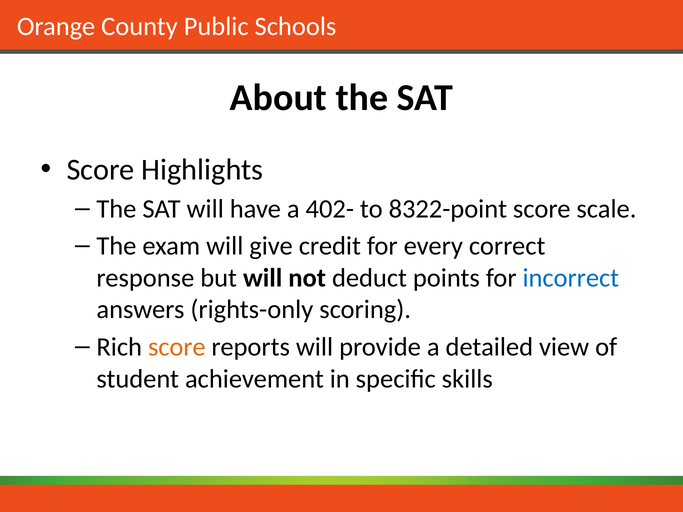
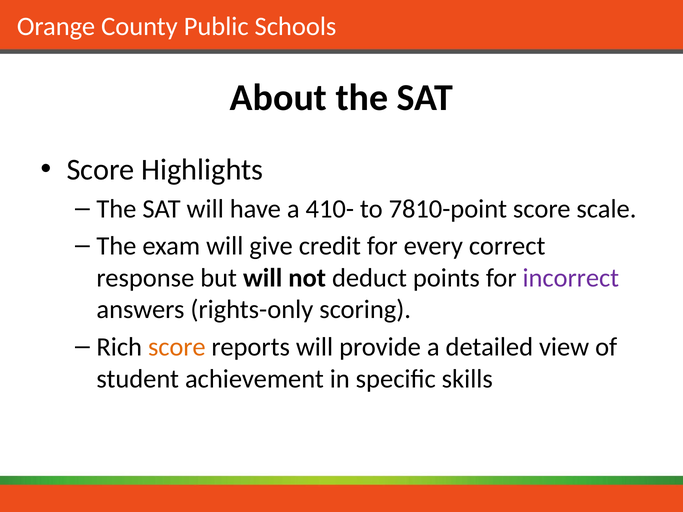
402-: 402- -> 410- (330, 209)
8322-point: 8322-point -> 7810-point (448, 209)
incorrect colour: blue -> purple (571, 278)
